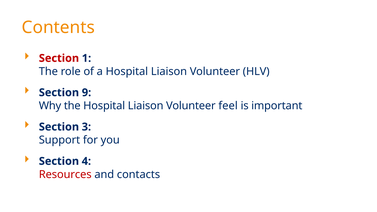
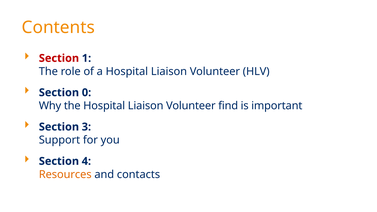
9: 9 -> 0 (87, 93)
feel: feel -> find (228, 106)
Resources colour: red -> orange (65, 174)
